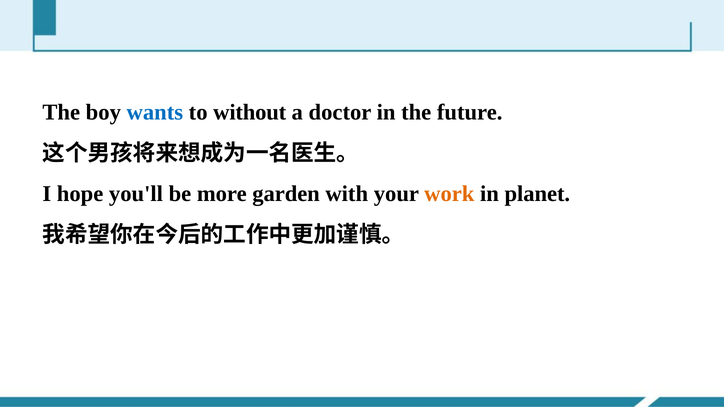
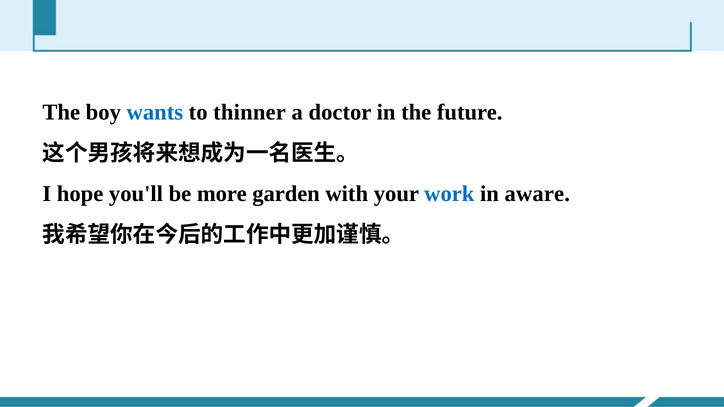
without: without -> thinner (250, 113)
work colour: orange -> blue (449, 194)
planet: planet -> aware (537, 194)
